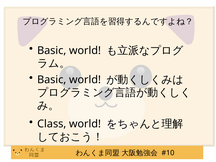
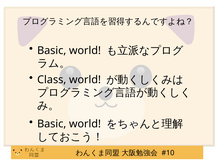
Basic: Basic -> Class (52, 80)
Class: Class -> Basic (52, 124)
